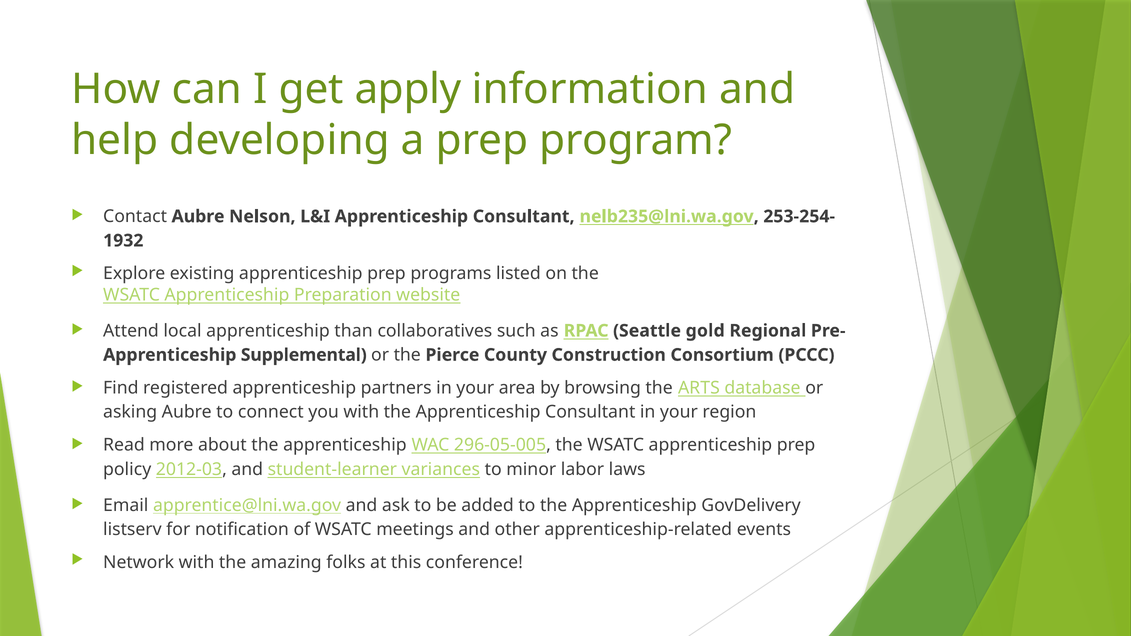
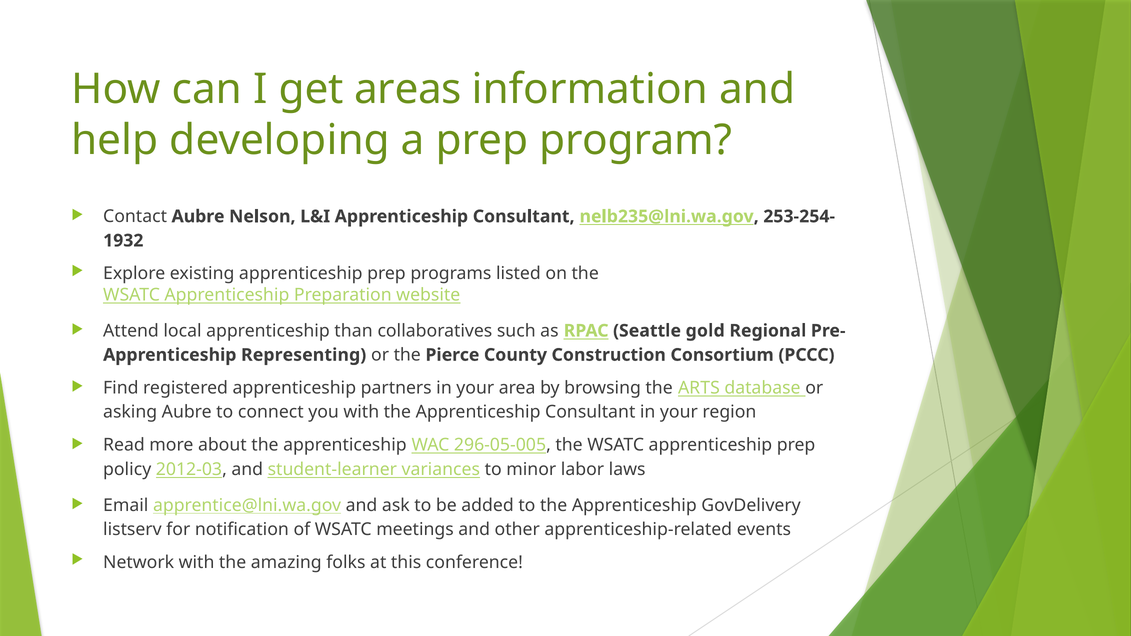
apply: apply -> areas (408, 89)
Supplemental: Supplemental -> Representing (304, 355)
